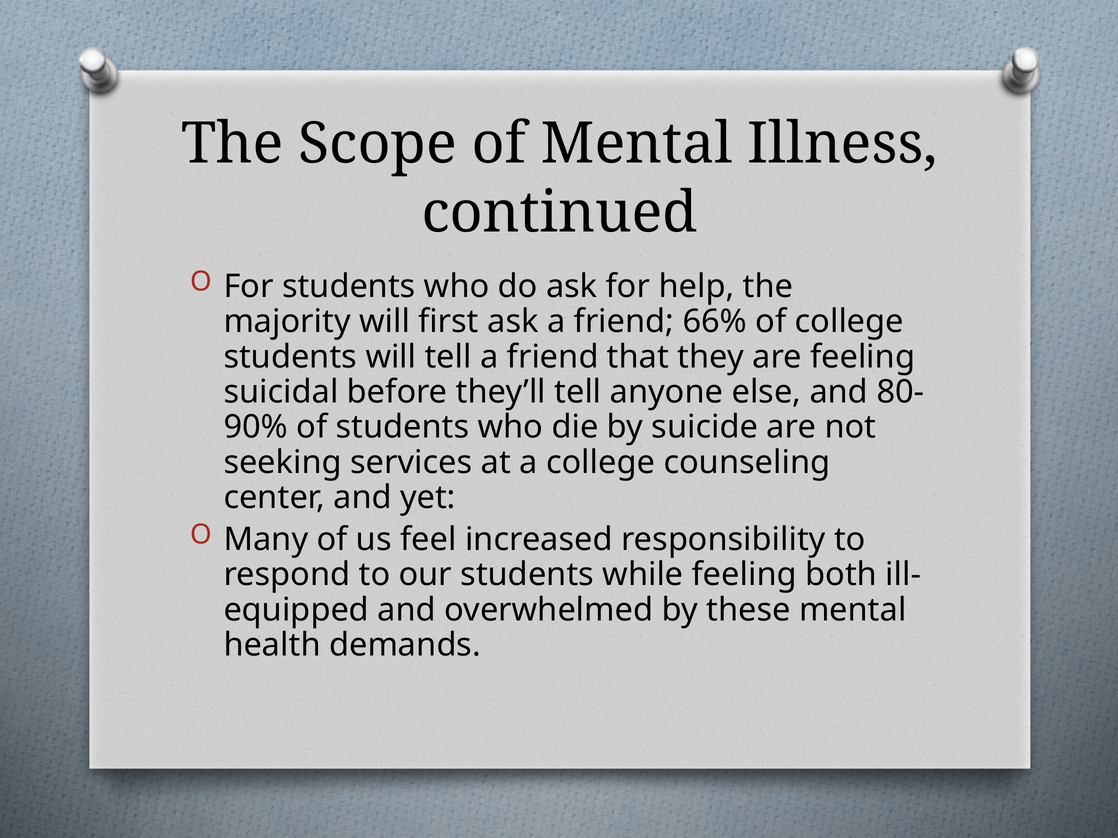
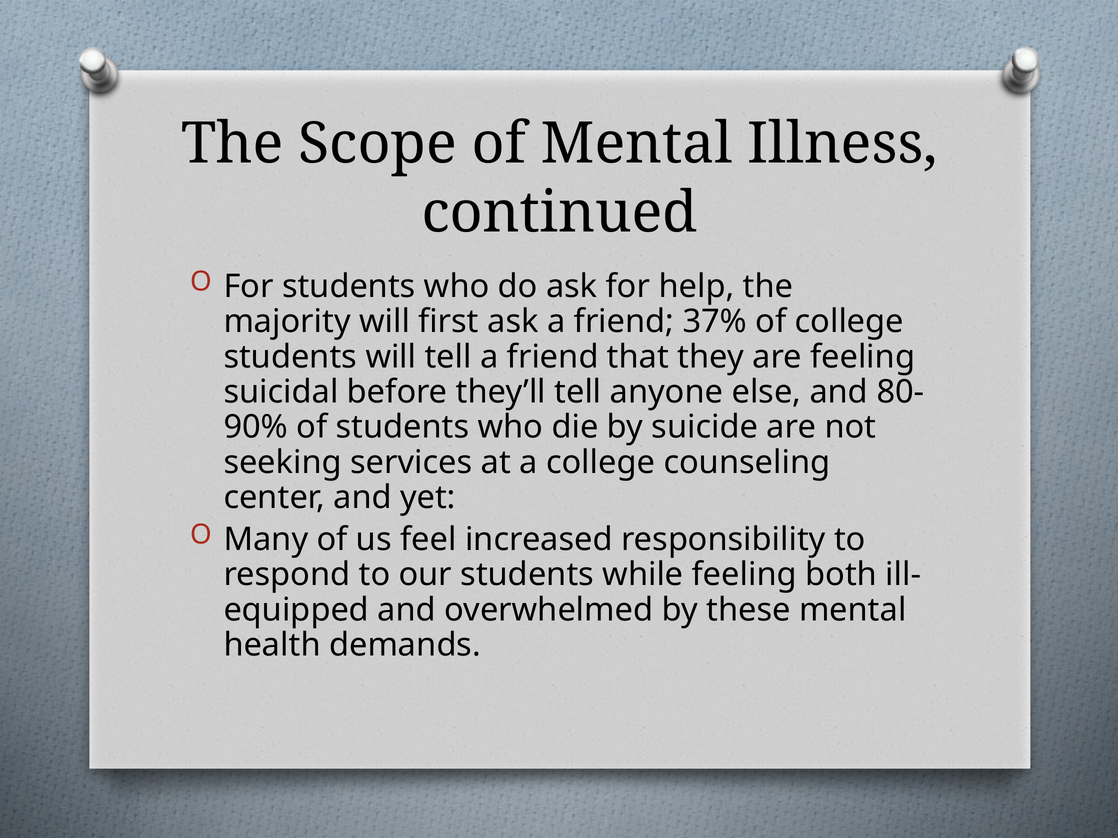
66%: 66% -> 37% (715, 322)
